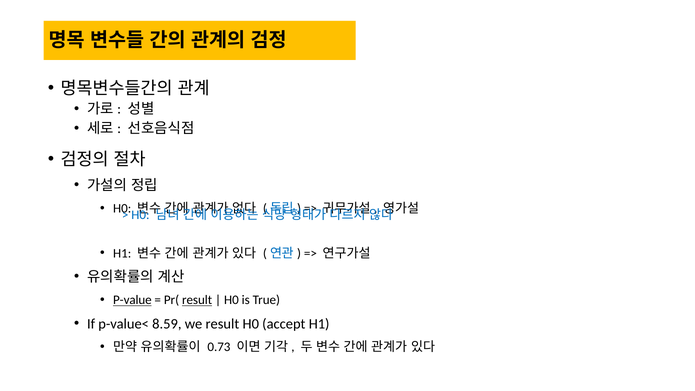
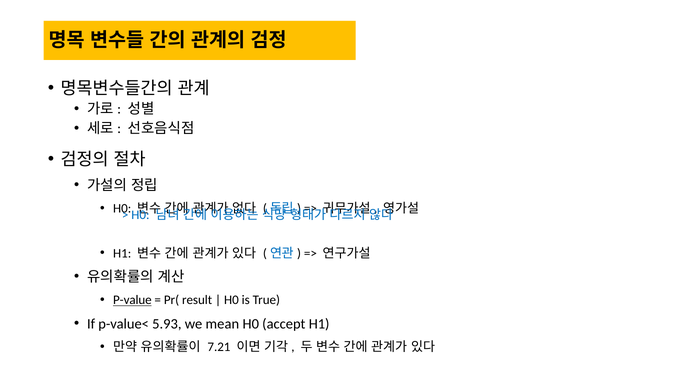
result underline: present -> none (197, 300)
8.59: 8.59 -> 5.93 (167, 324)
we result: result -> mean (222, 324)
0.73: 0.73 -> 7.21 (219, 347)
